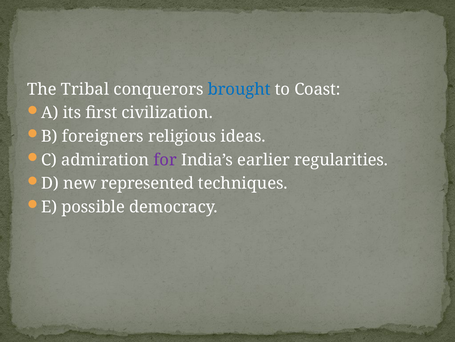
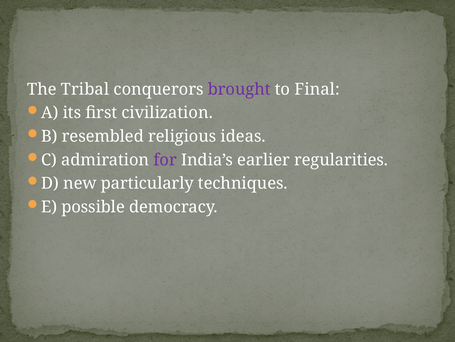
brought colour: blue -> purple (239, 89)
Coast: Coast -> Final (317, 89)
foreigners: foreigners -> resembled (103, 136)
represented: represented -> particularly (147, 183)
